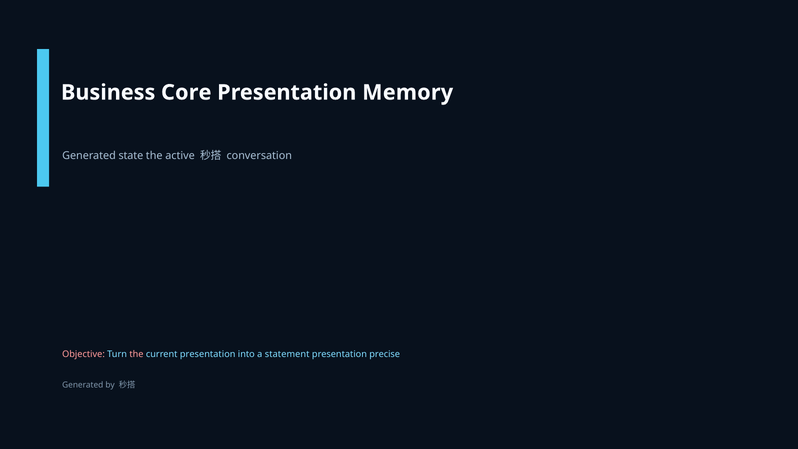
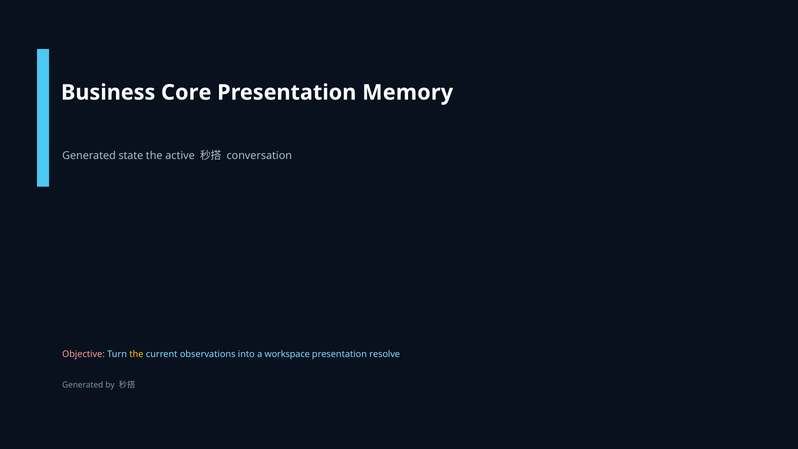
the colour: pink -> yellow (136, 354)
current presentation: presentation -> observations (208, 354)
statement: statement -> workspace (287, 354)
precise: precise -> resolve (385, 354)
